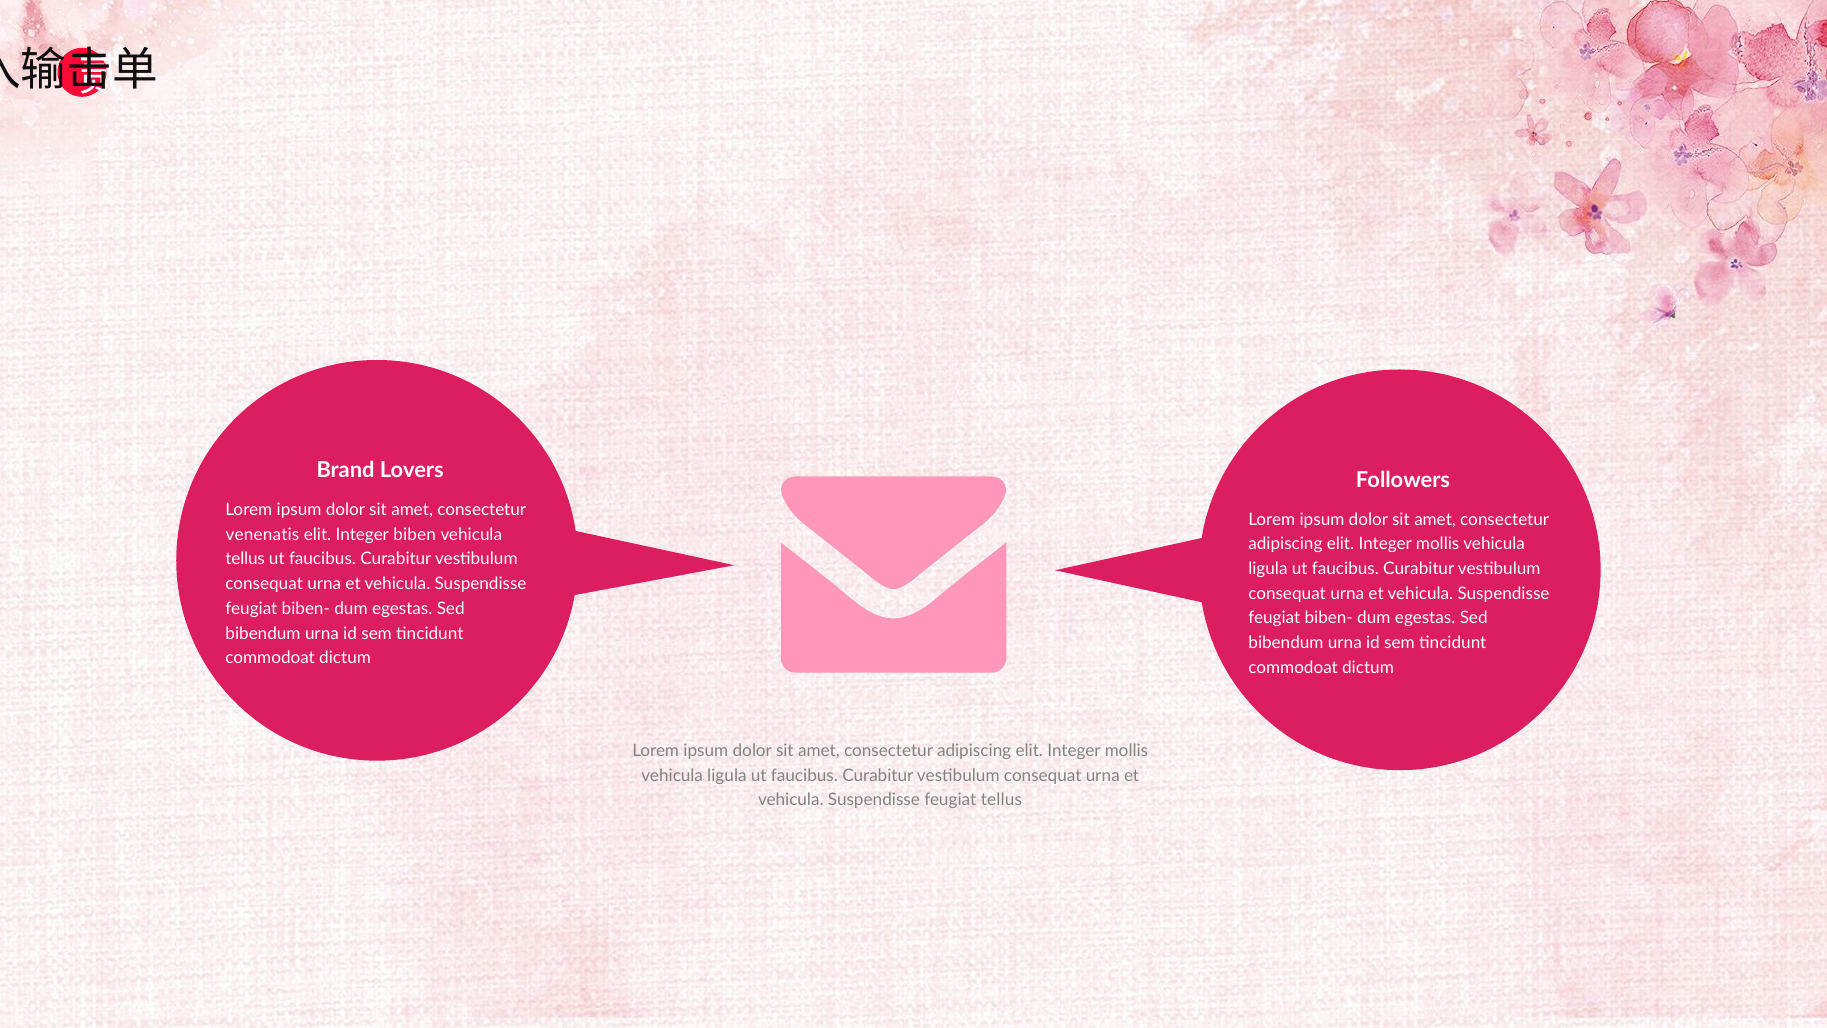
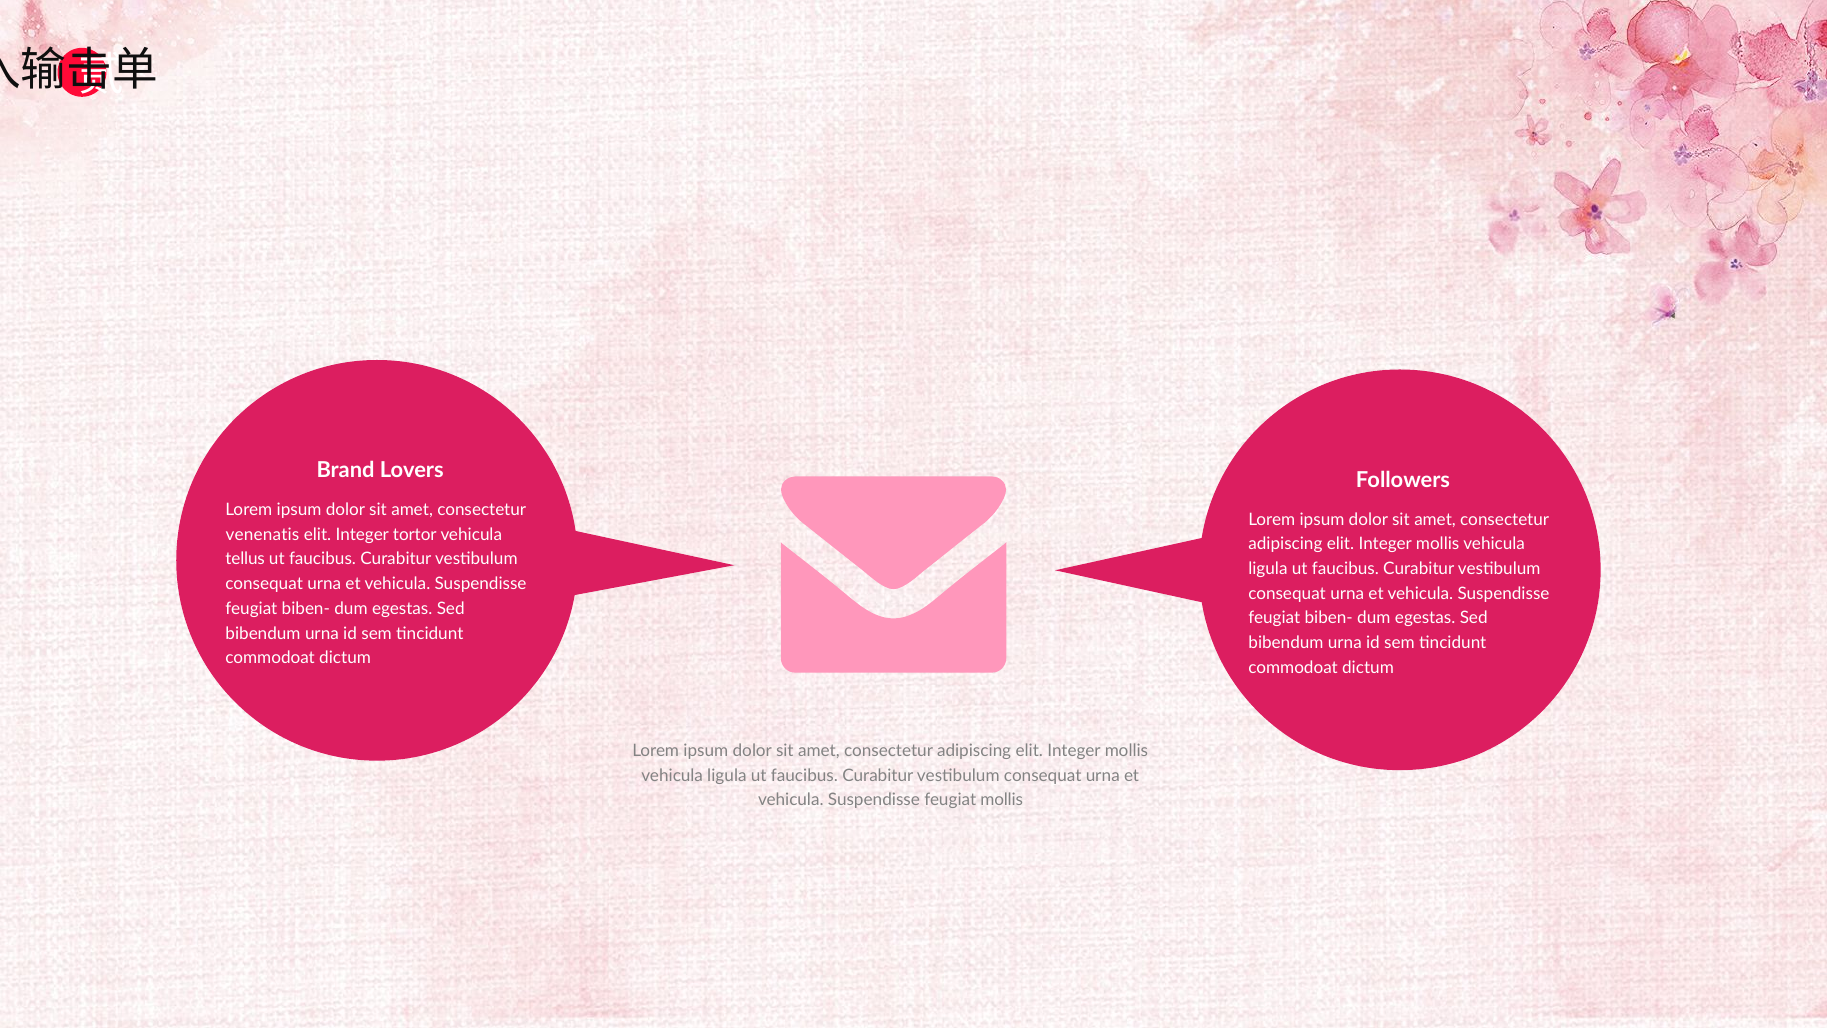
biben: biben -> tortor (415, 534)
feugiat tellus: tellus -> mollis (1002, 800)
